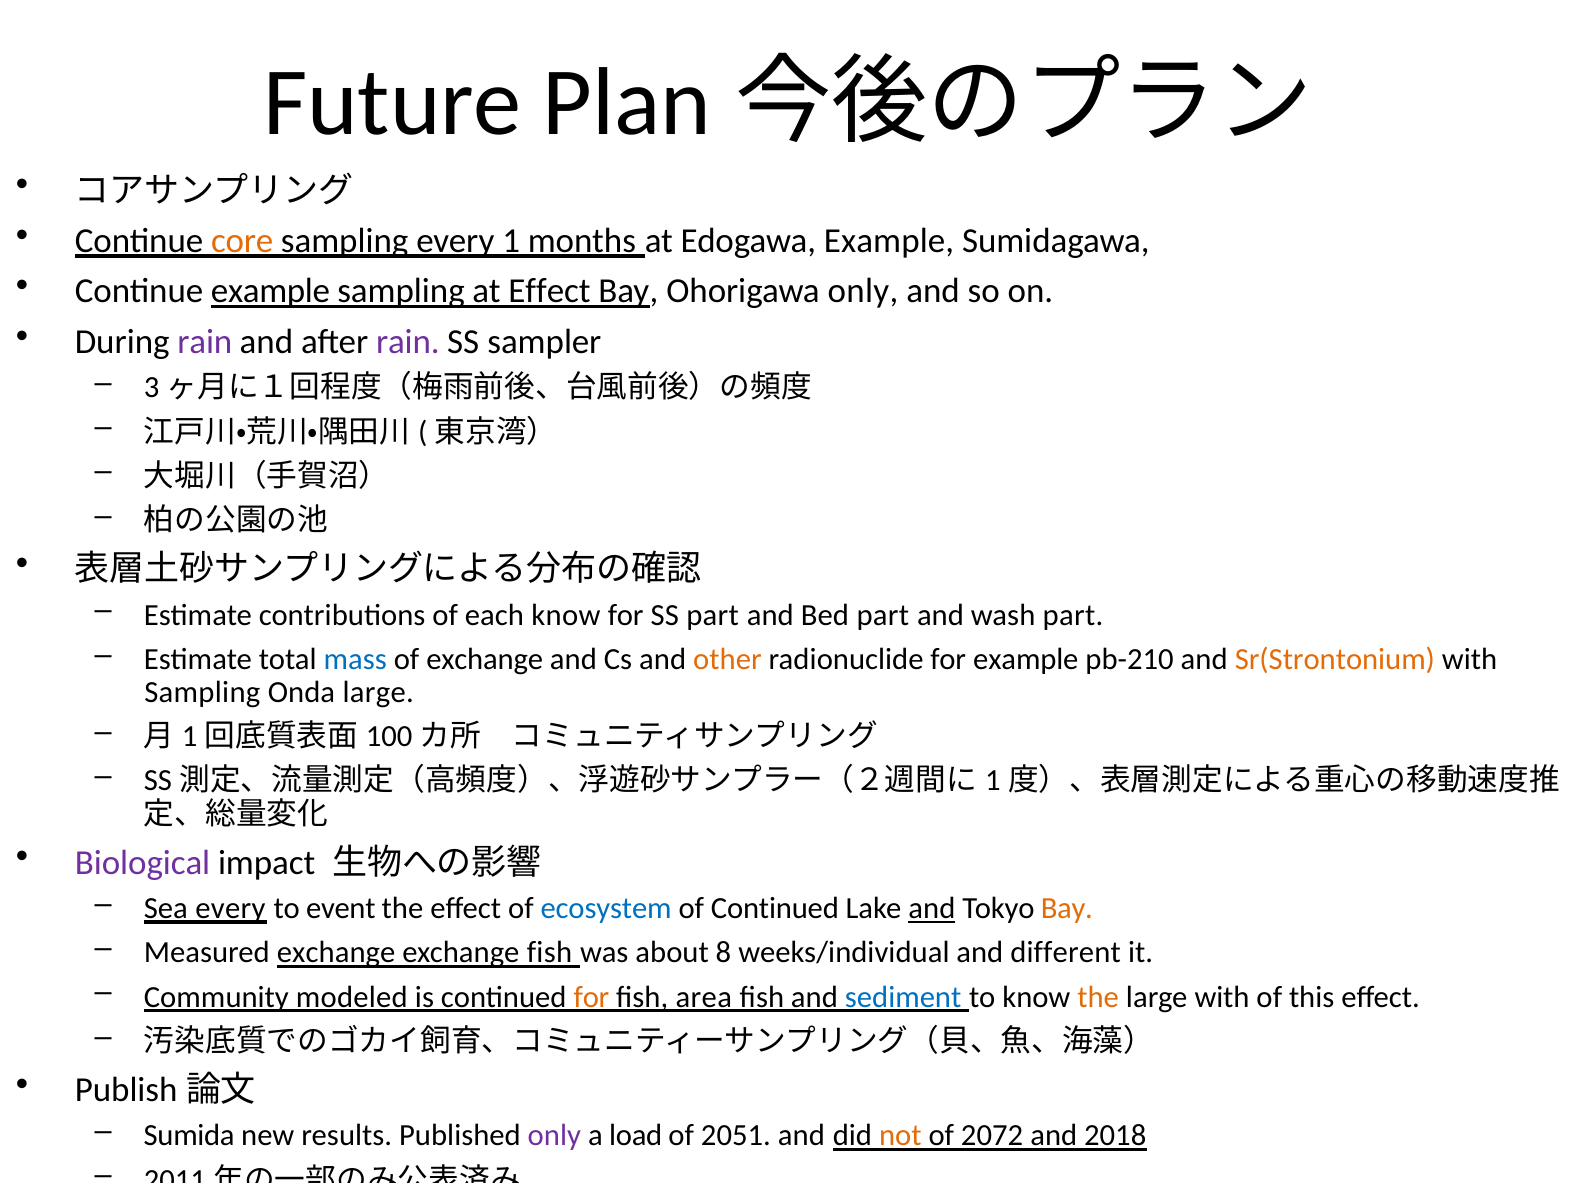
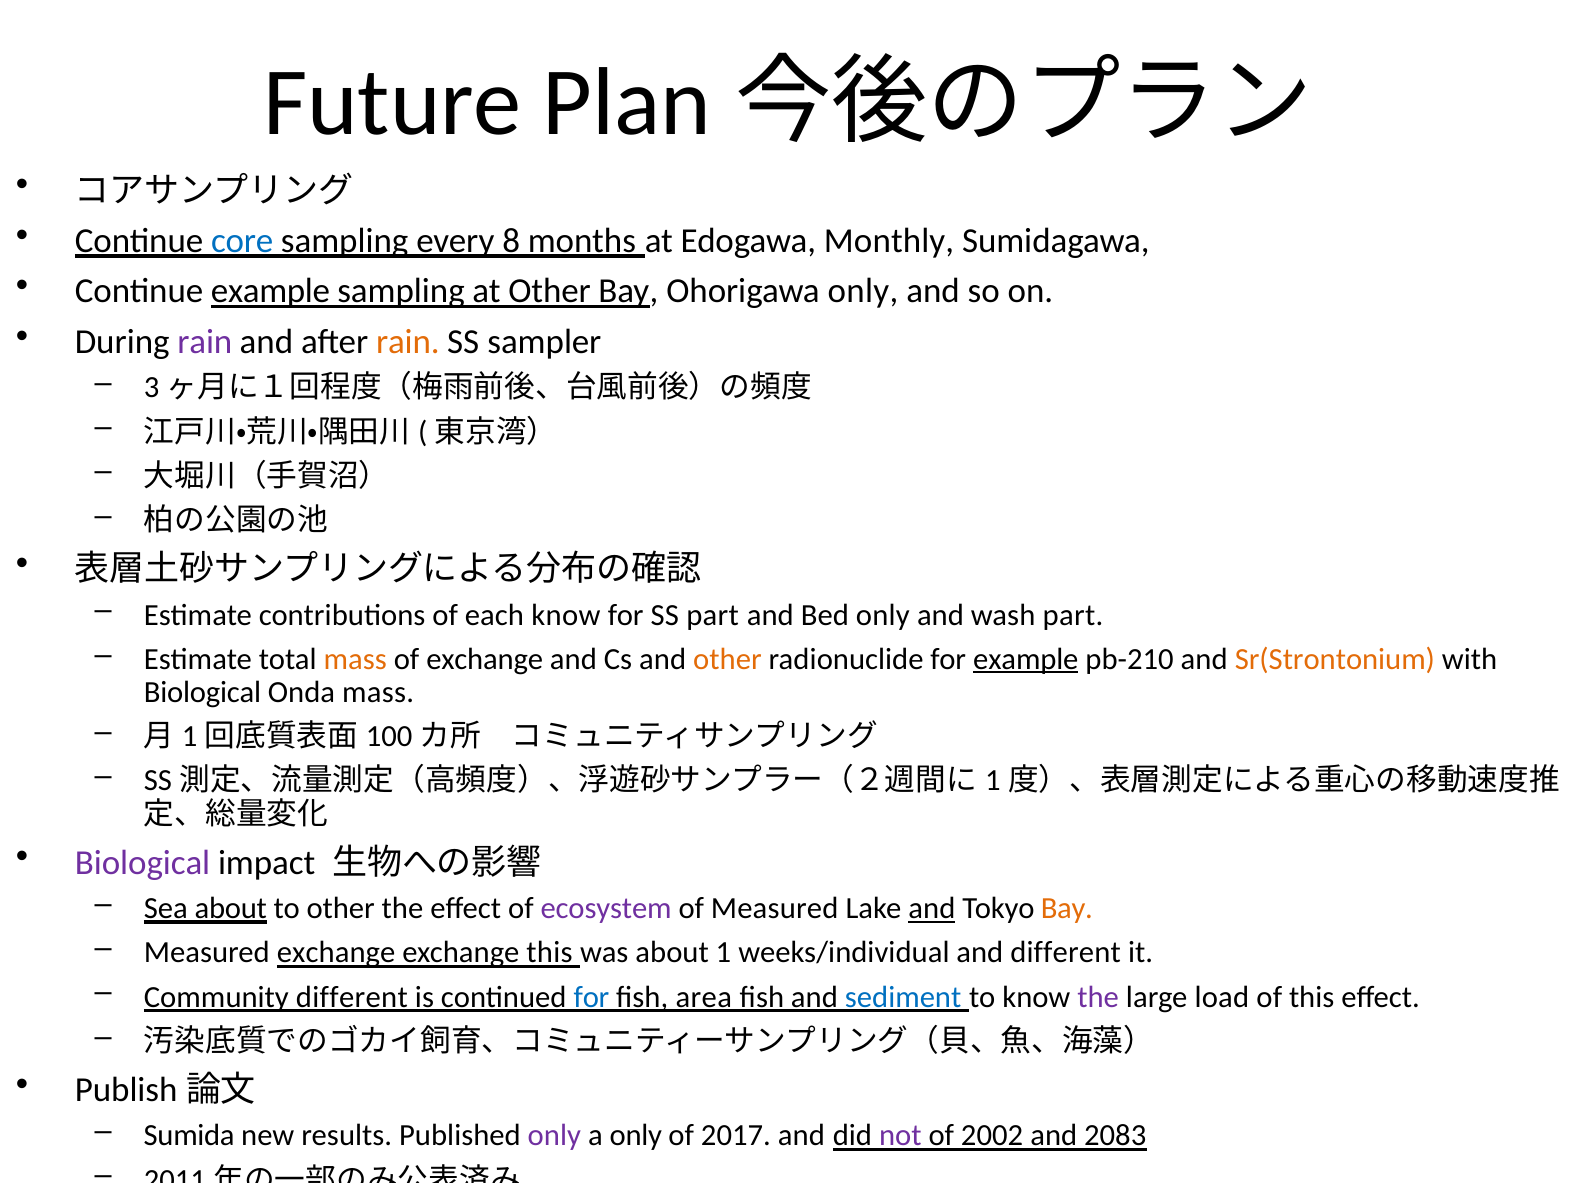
core colour: orange -> blue (242, 241)
1: 1 -> 8 (511, 241)
Edogawa Example: Example -> Monthly (889, 241)
at Effect: Effect -> Other (550, 291)
rain colour: purple -> orange (408, 342)
Bed part: part -> only (883, 615)
mass colour: blue -> orange (355, 659)
example underline: none -> present (1026, 659)
Sampling: Sampling -> Biological (203, 692)
Onda large: large -> mass (378, 692)
Sea every: every -> about (231, 908)
to event: event -> other (341, 908)
ecosystem colour: blue -> purple (606, 908)
of Continued: Continued -> Measured (775, 908)
exchange fish: fish -> this (549, 953)
8: 8 -> 1 (723, 953)
Community modeled: modeled -> different (352, 997)
for colour: orange -> blue (592, 997)
the colour: orange -> purple (1098, 997)
large with: with -> load (1222, 997)
a load: load -> only (636, 1136)
2051: 2051 -> 2017 (736, 1136)
not colour: orange -> purple (900, 1136)
2072: 2072 -> 2002 (992, 1136)
2018: 2018 -> 2083 (1115, 1136)
